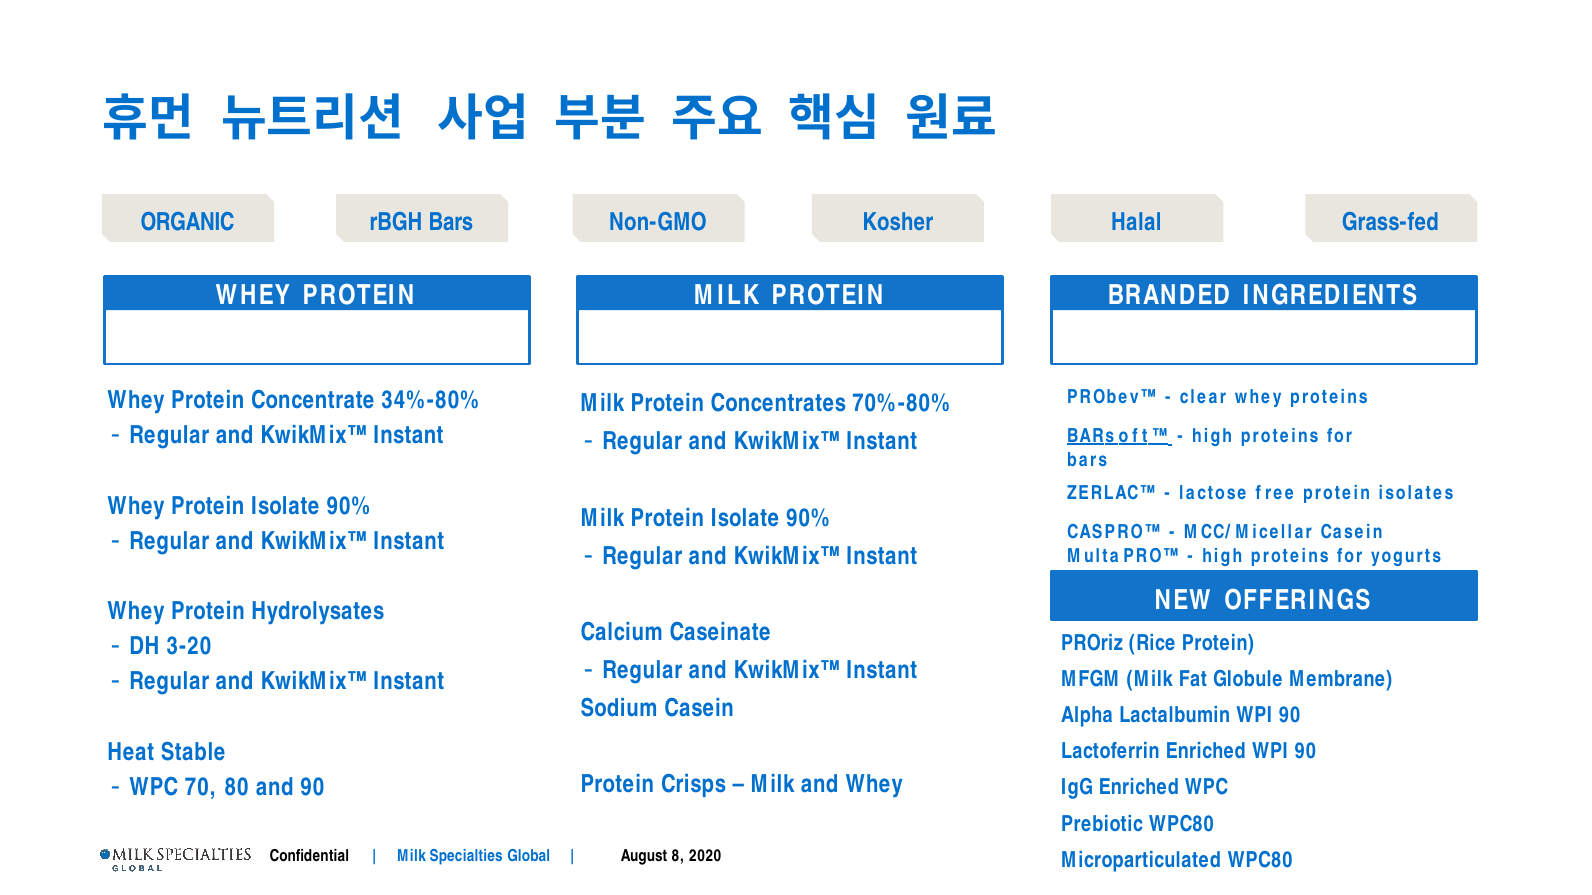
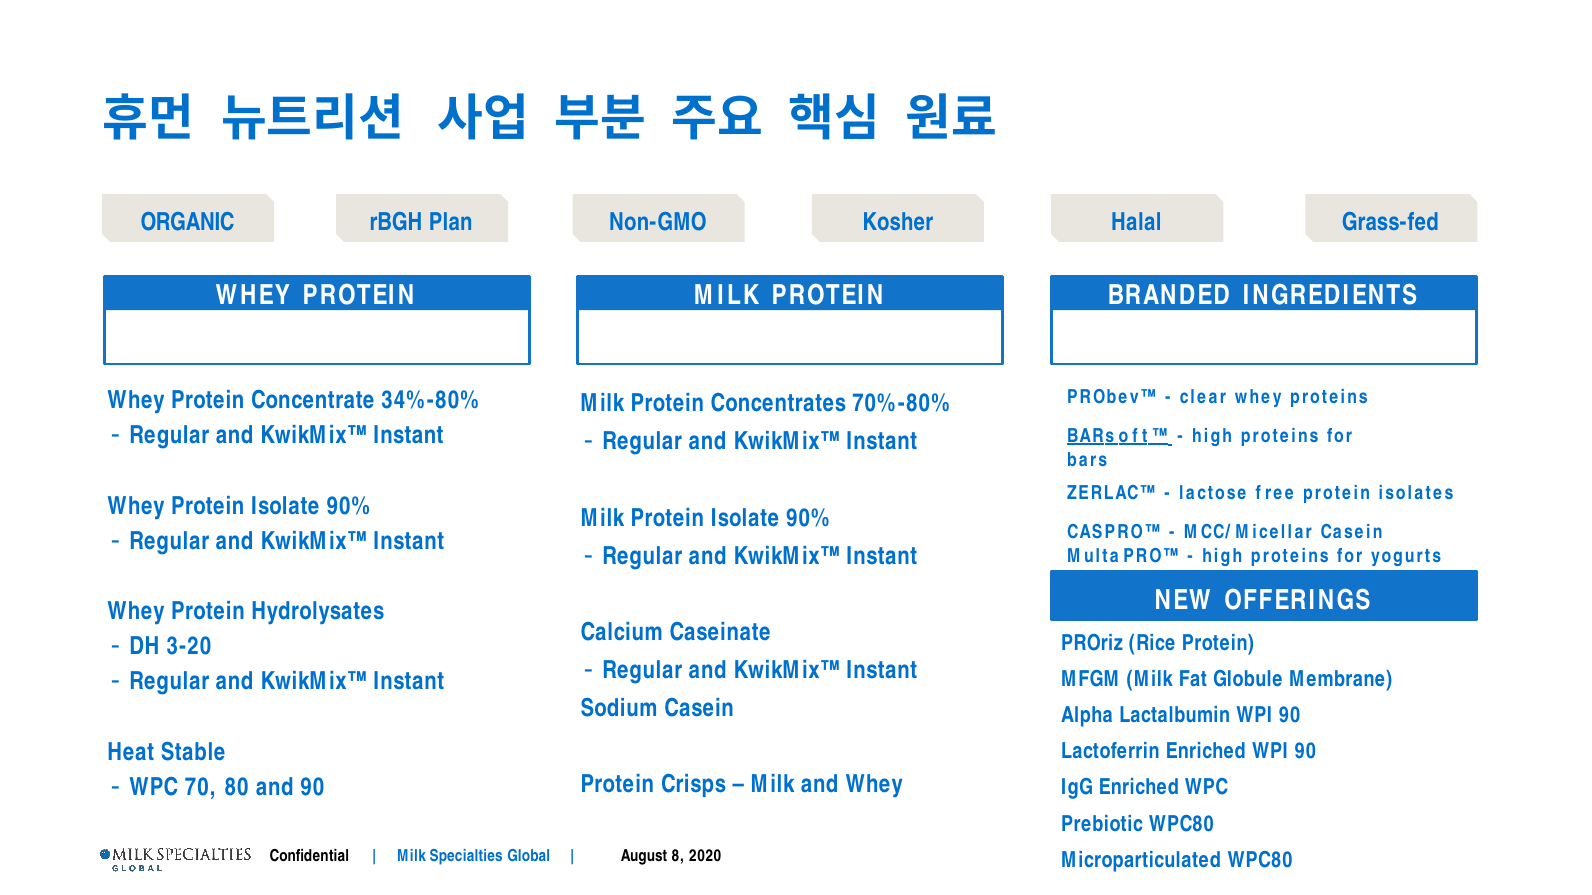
rBGH Bars: Bars -> Plan (451, 222)
